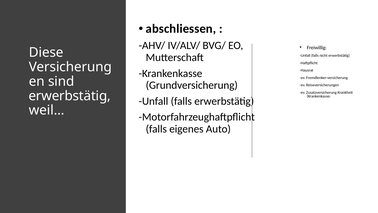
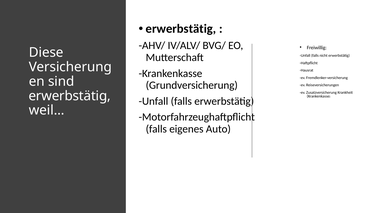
abschliessen: abschliessen -> erwerbstätig (181, 29)
